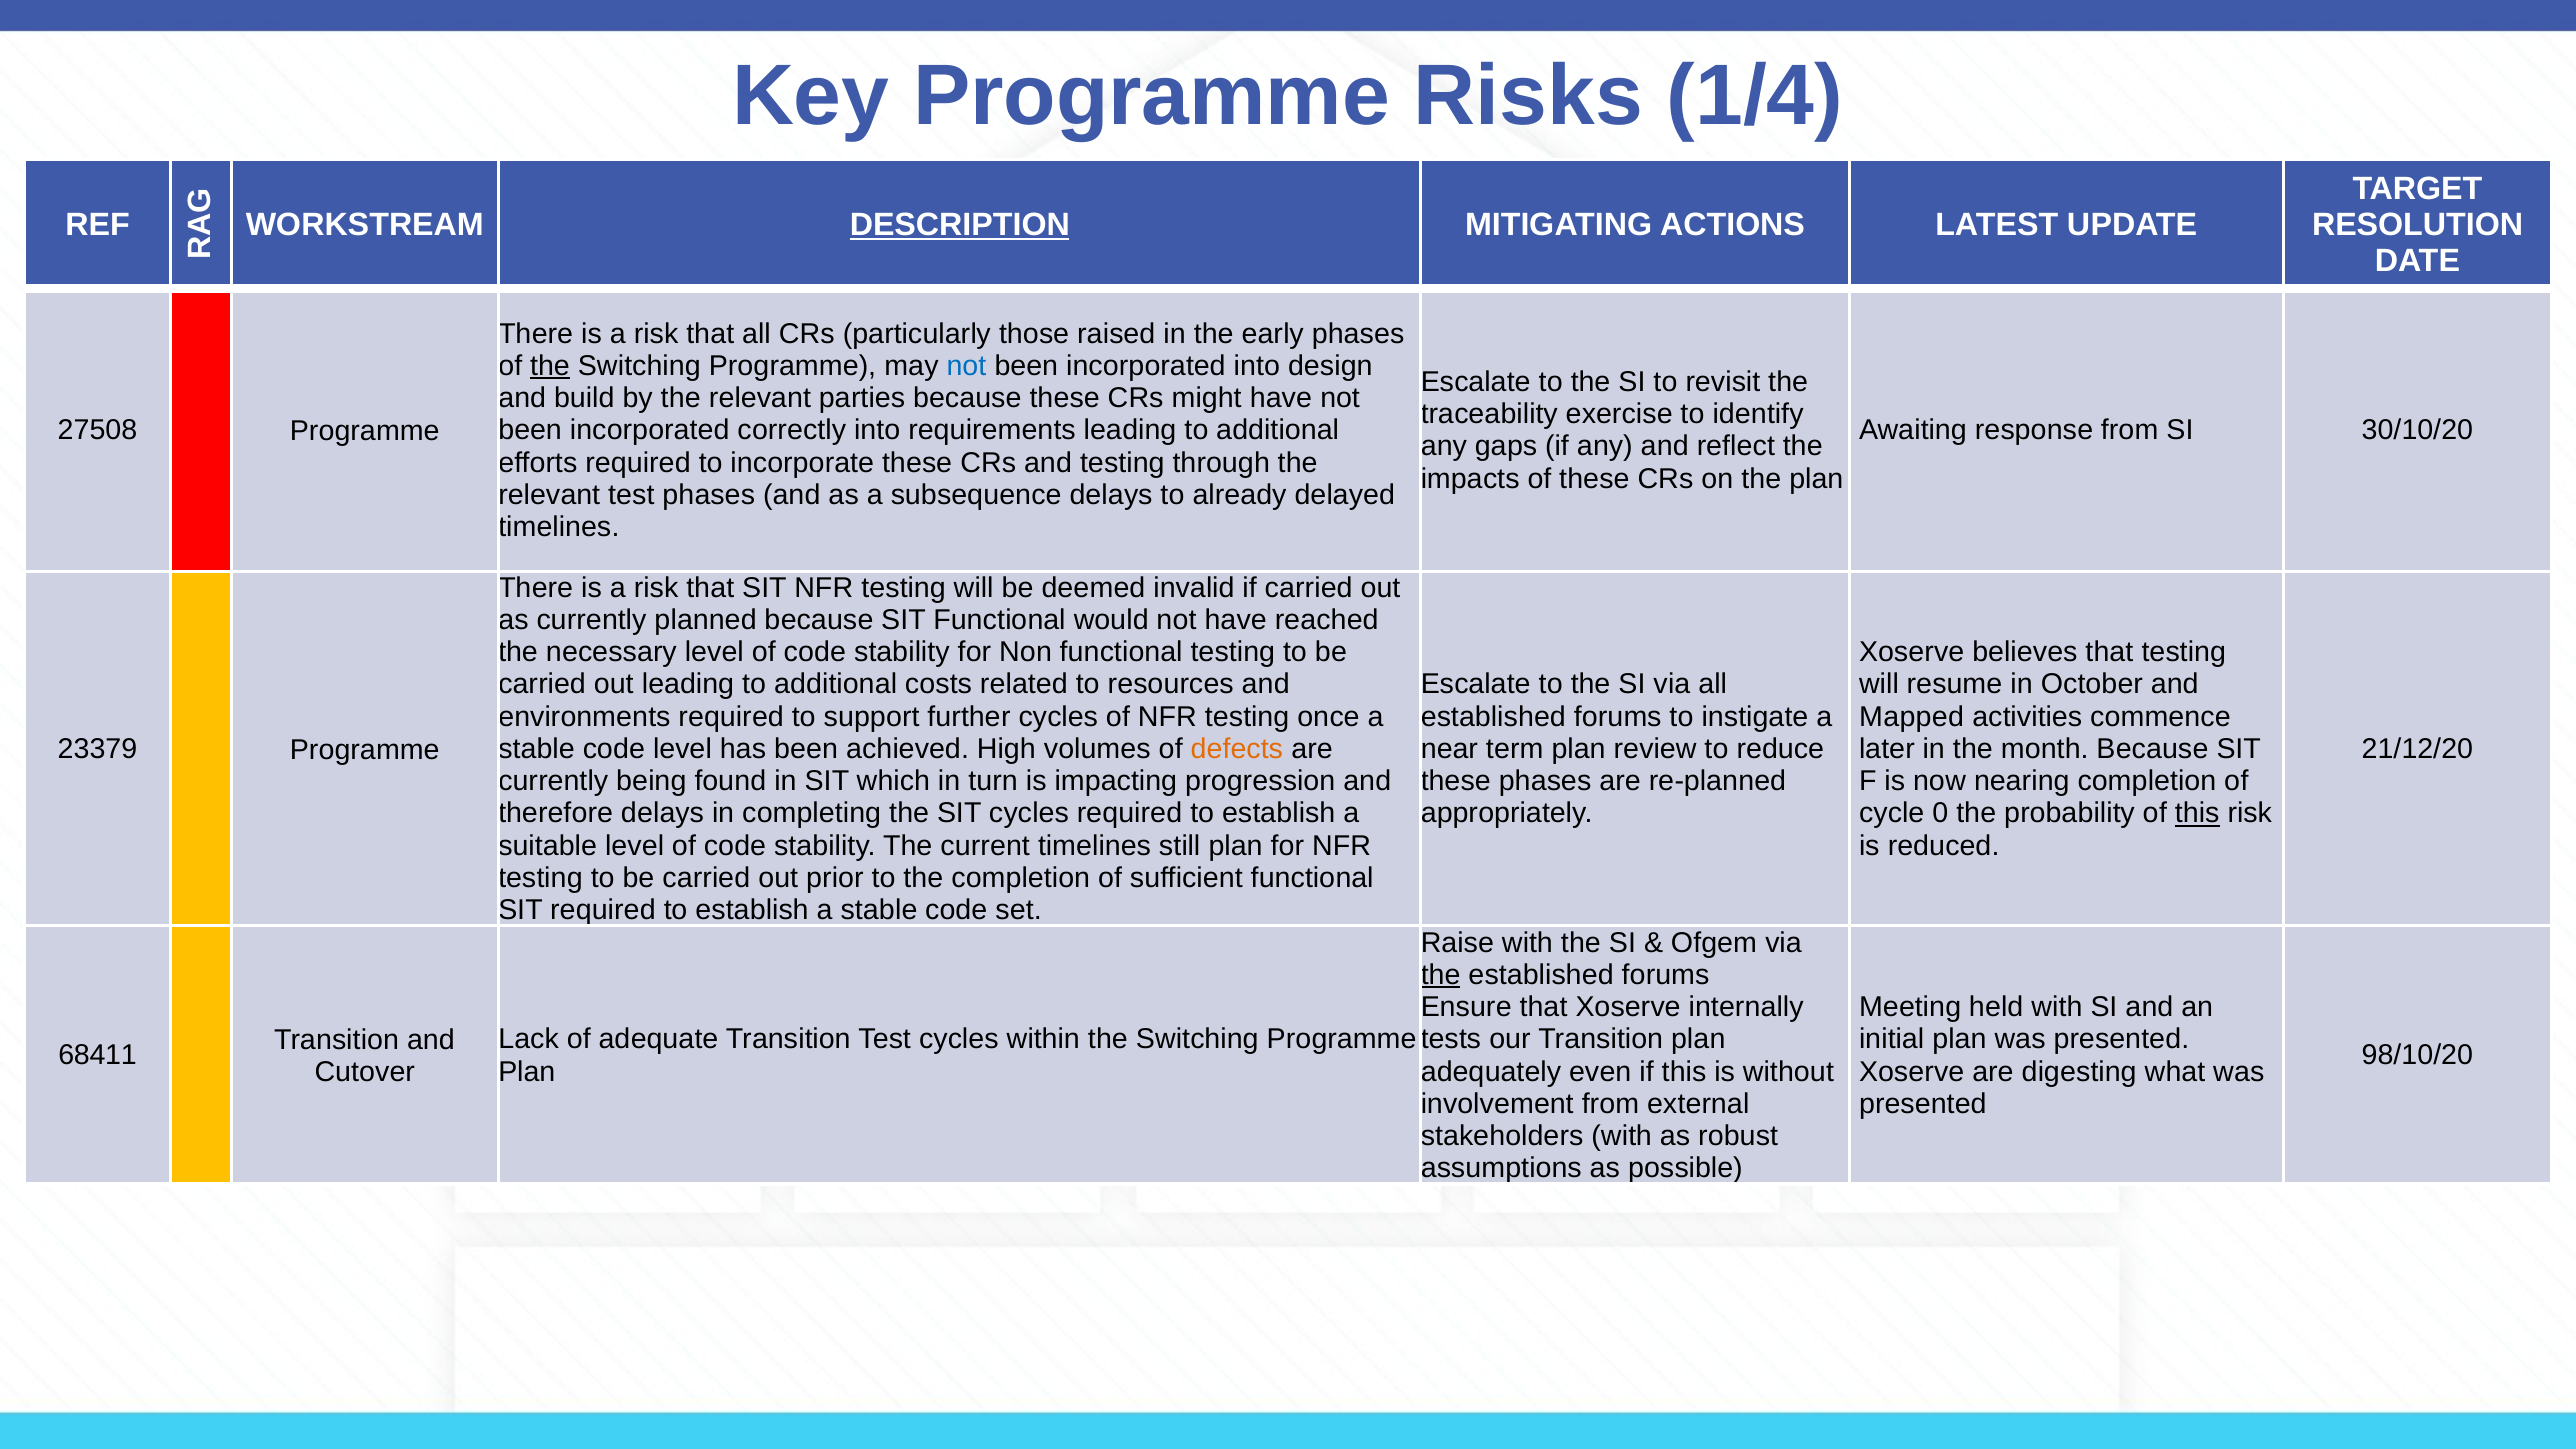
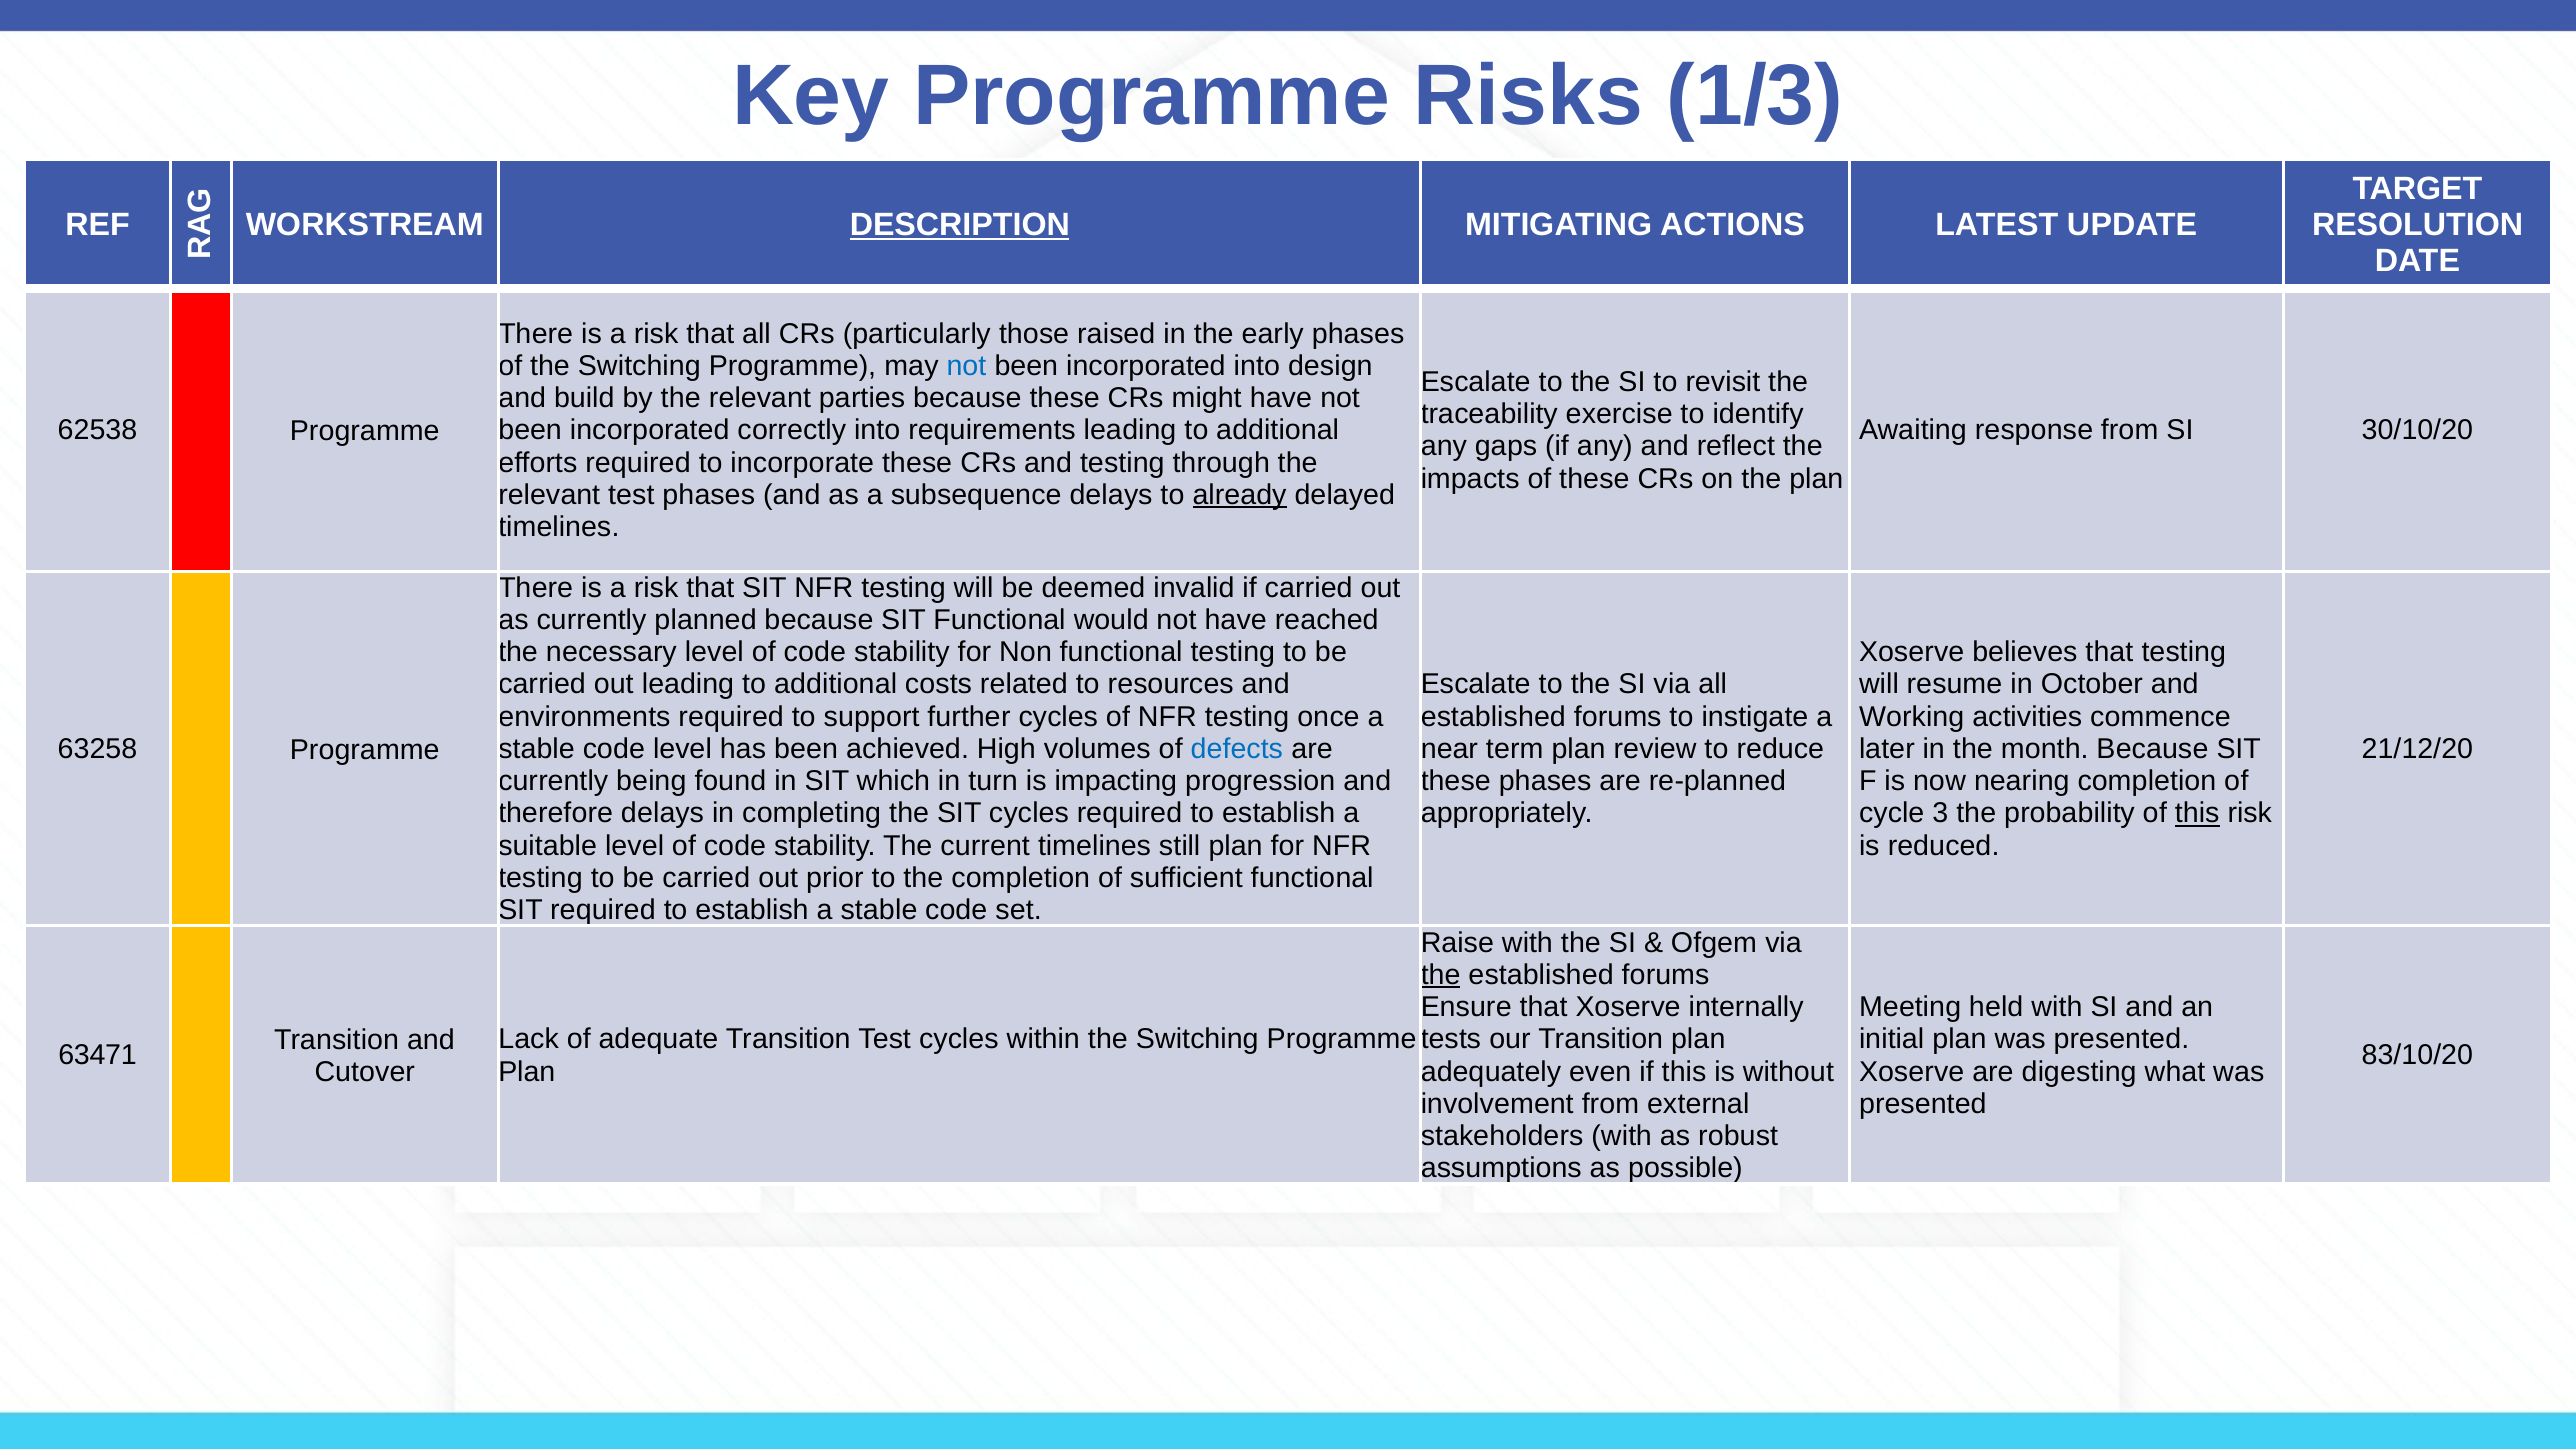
1/4: 1/4 -> 1/3 (1755, 96)
the underline: present -> none (550, 366)
27508: 27508 -> 62538 (97, 430)
already underline: none -> present (1240, 495)
Mapped: Mapped -> Working (1912, 717)
23379: 23379 -> 63258 (97, 749)
defects colour: orange -> blue (1237, 749)
0: 0 -> 3 (1940, 814)
68411: 68411 -> 63471 (97, 1056)
98/10/20: 98/10/20 -> 83/10/20 (2417, 1056)
